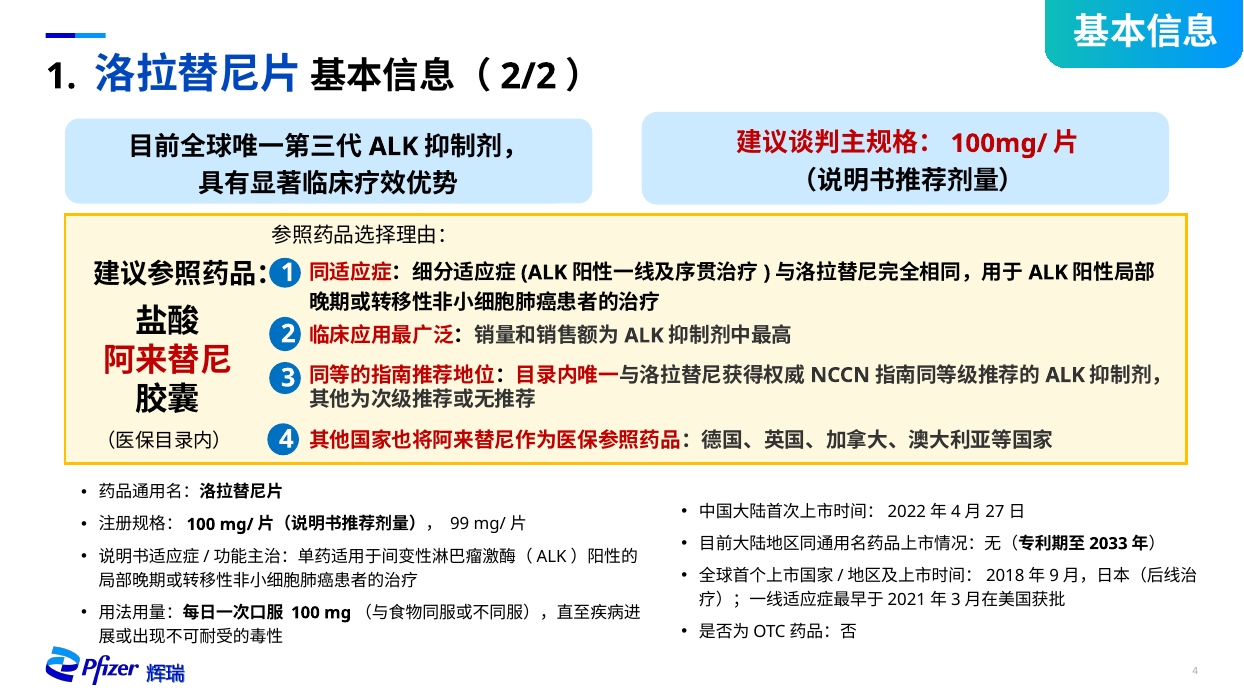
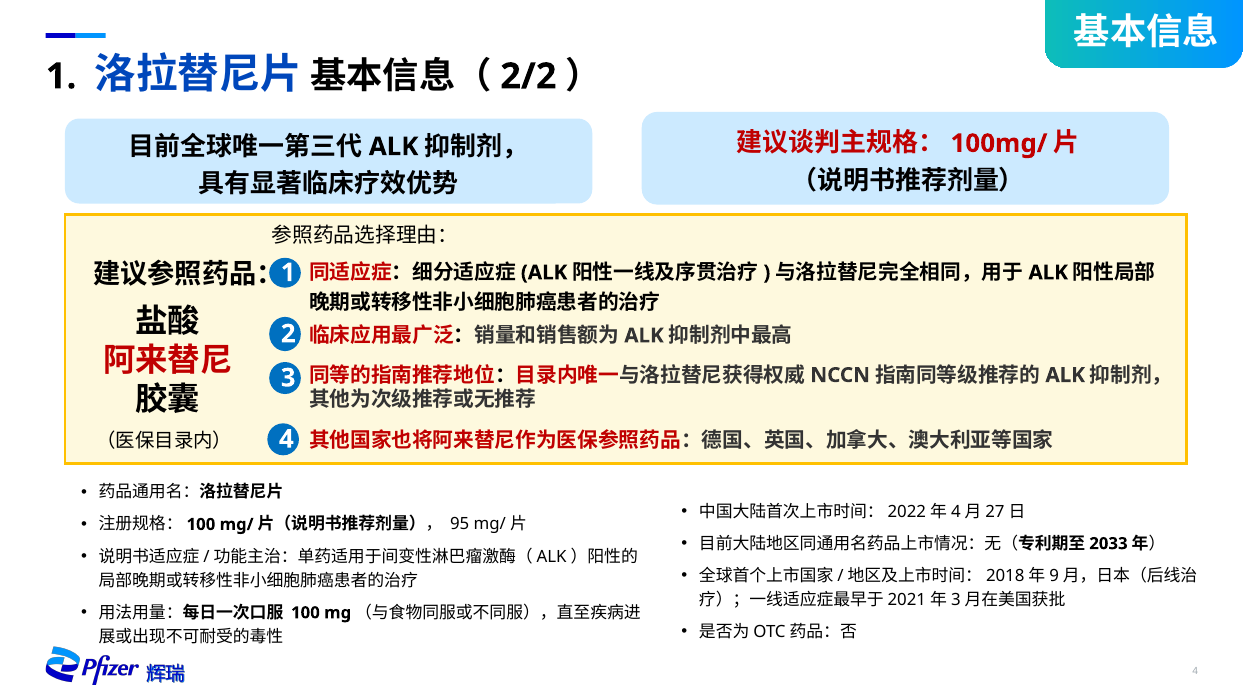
99: 99 -> 95 (460, 525)
